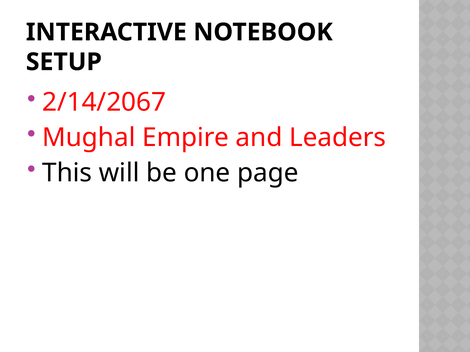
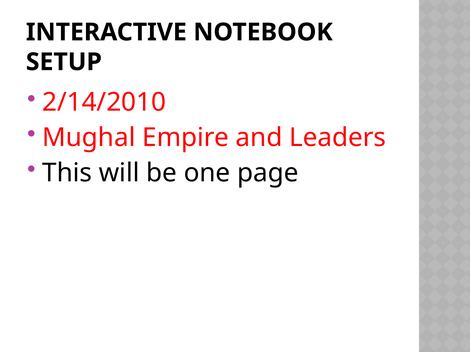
2/14/2067: 2/14/2067 -> 2/14/2010 (104, 103)
